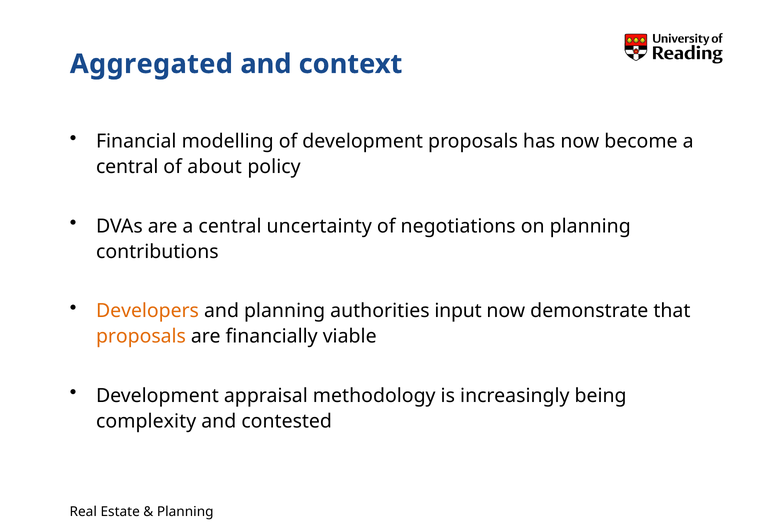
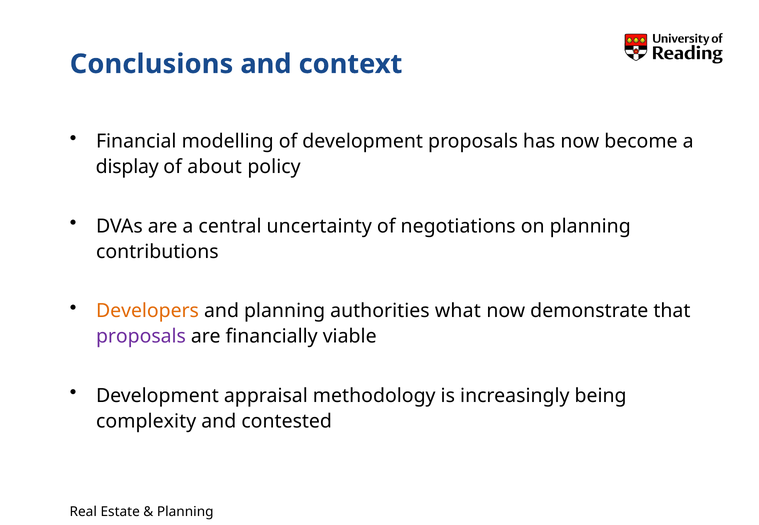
Aggregated: Aggregated -> Conclusions (151, 64)
central: central -> display (127, 167)
input: input -> what (458, 311)
proposals colour: orange -> purple (141, 337)
